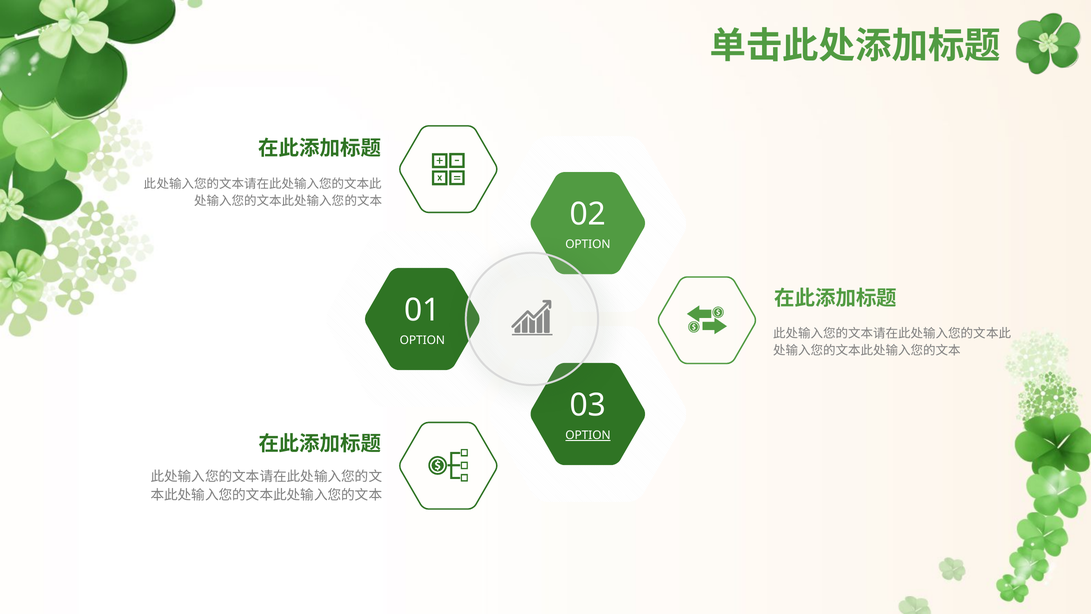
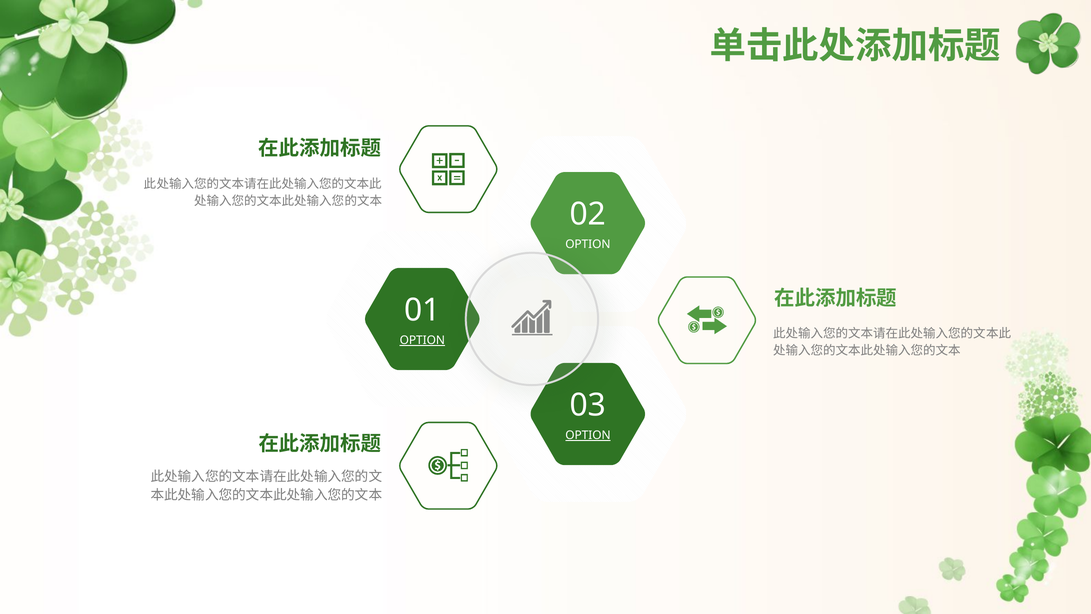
OPTION underline: none -> present (422, 340)
